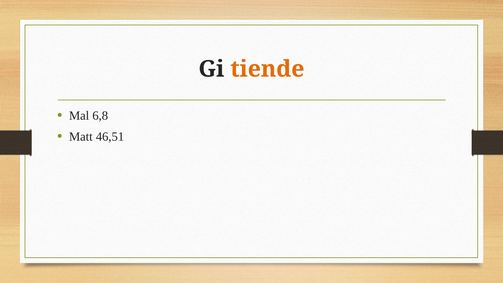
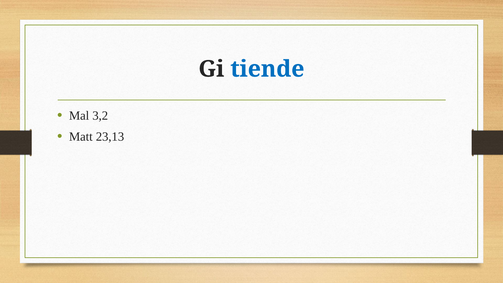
tiende colour: orange -> blue (267, 69)
6,8: 6,8 -> 3,2 (100, 116)
46,51: 46,51 -> 23,13 (110, 137)
